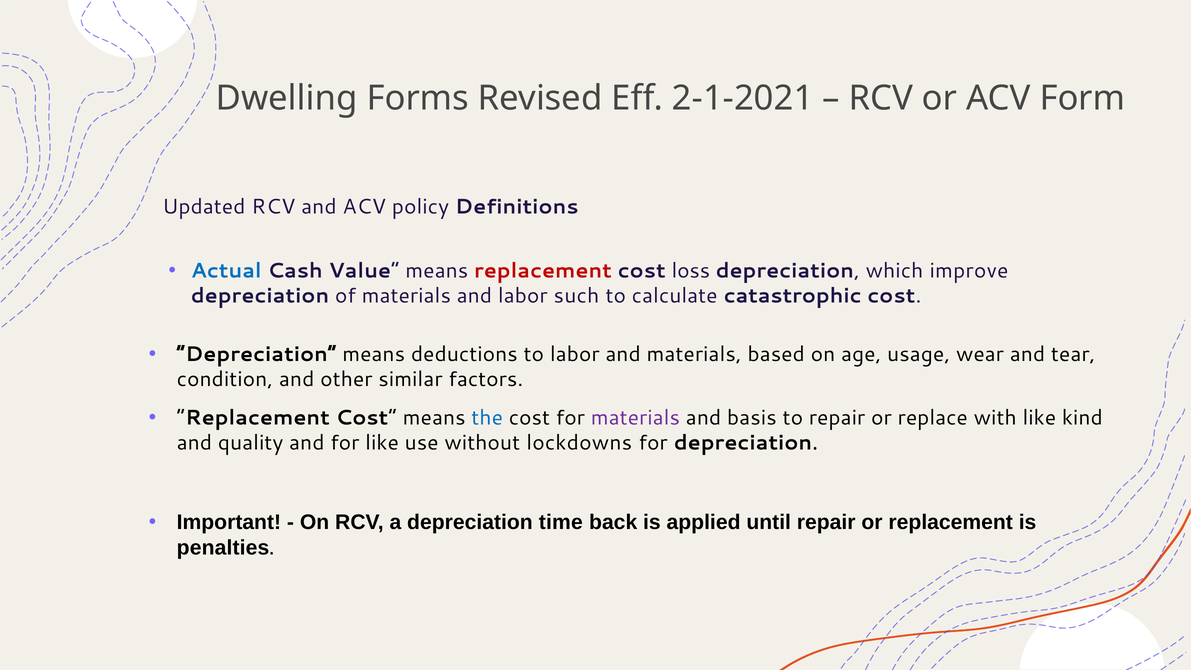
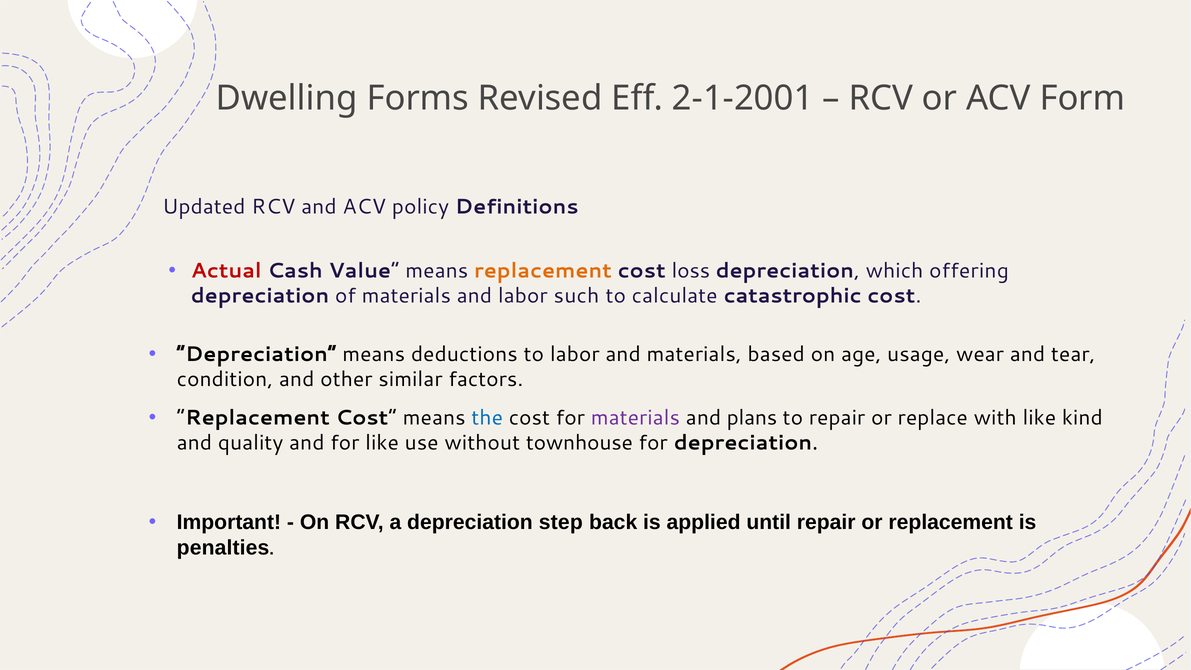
2-1-2021: 2-1-2021 -> 2-1-2001 (743, 98)
Actual colour: blue -> red (226, 271)
replacement colour: red -> orange (543, 271)
improve: improve -> offering (969, 271)
basis: basis -> plans (752, 418)
lockdowns: lockdowns -> townhouse (579, 443)
time: time -> step (561, 522)
